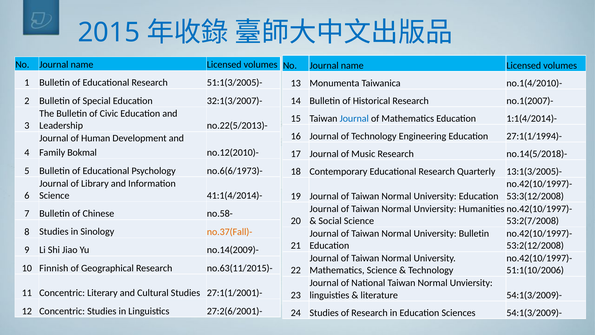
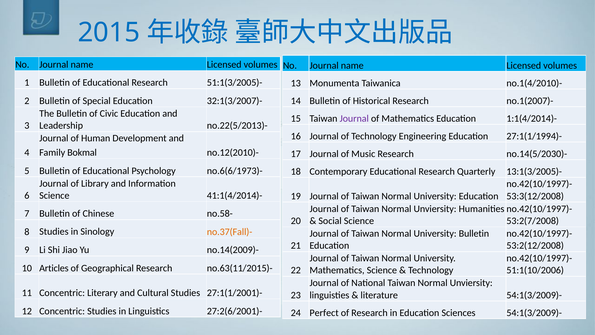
Journal colour: blue -> purple (354, 118)
no.14(5/2018)-: no.14(5/2018)- -> no.14(5/2030)- (537, 154)
Finnish: Finnish -> Articles (54, 268)
24 Studies: Studies -> Perfect (324, 312)
